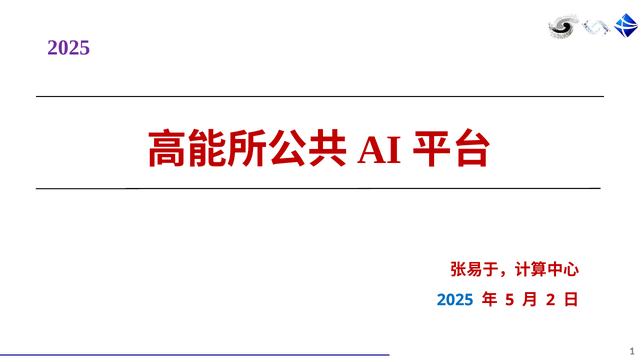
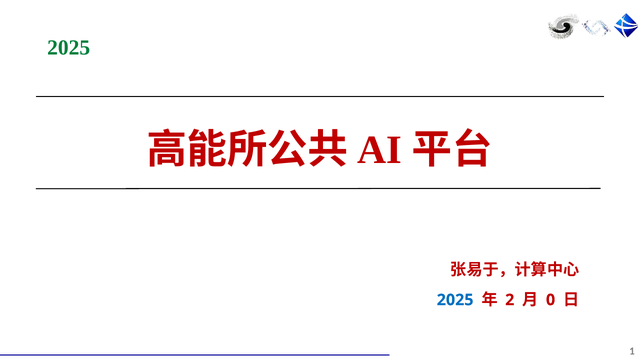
2025 colour: purple -> green (69, 48)
5: 5 -> 2 (510, 300)
2: 2 -> 0 (551, 300)
